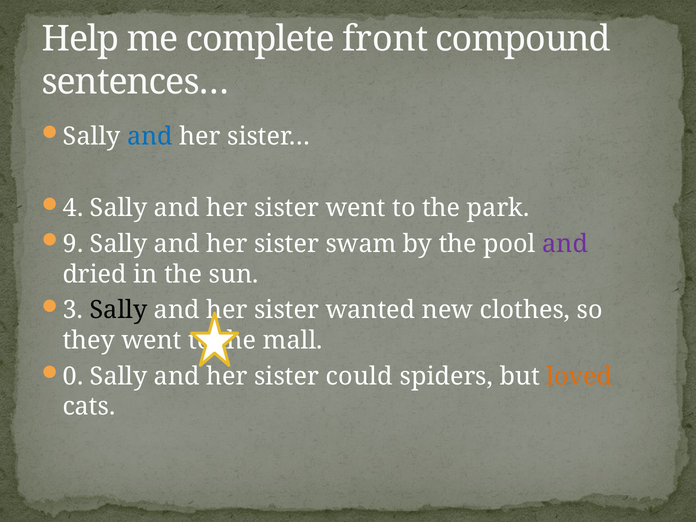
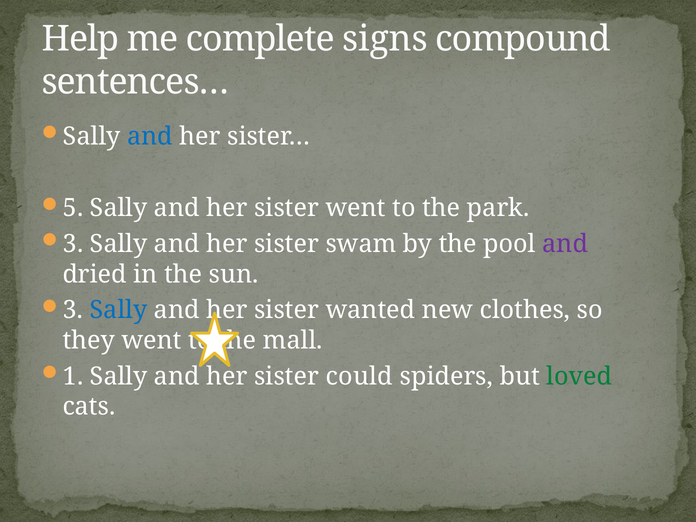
front: front -> signs (385, 39)
4: 4 -> 5 (73, 208)
9: 9 -> 3 (73, 244)
Sally colour: black -> blue (119, 310)
0: 0 -> 1 (73, 376)
loved colour: orange -> green (579, 376)
